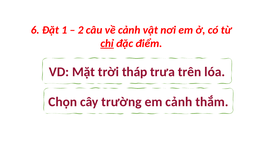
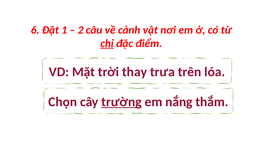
tháp: tháp -> thay (135, 72)
trường underline: none -> present (122, 102)
em cảnh: cảnh -> nắng (179, 102)
